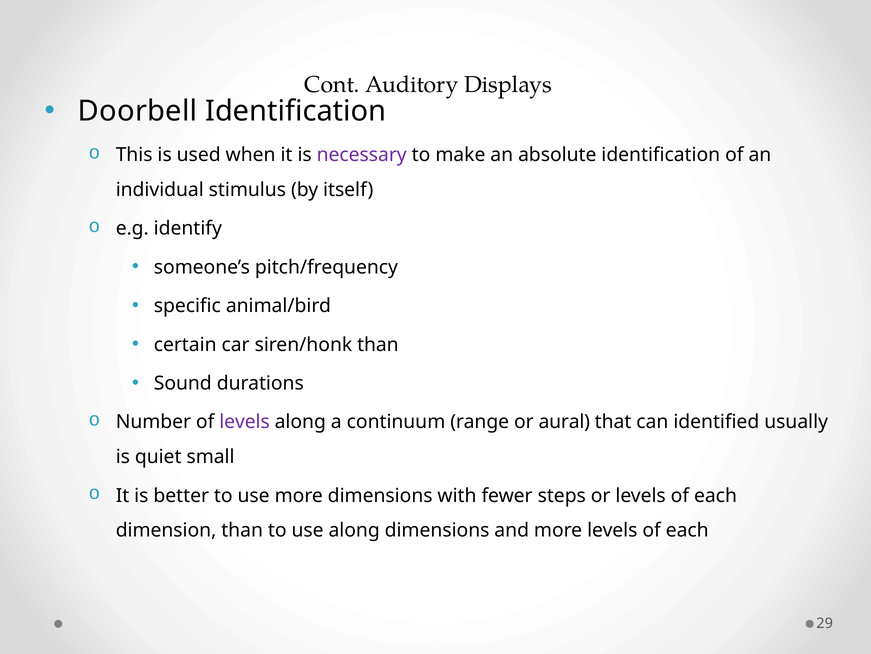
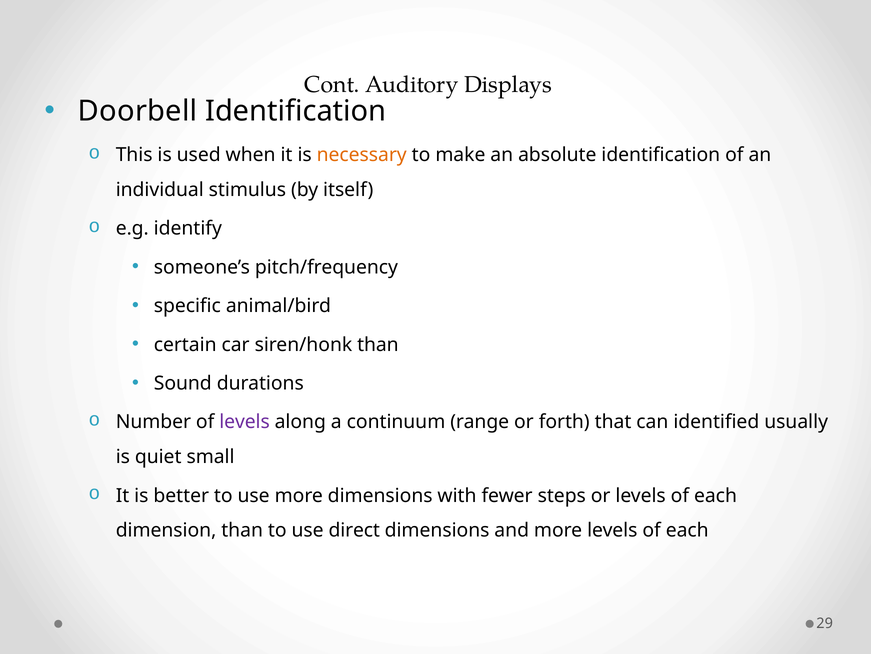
necessary colour: purple -> orange (362, 155)
aural: aural -> forth (564, 422)
use along: along -> direct (354, 530)
